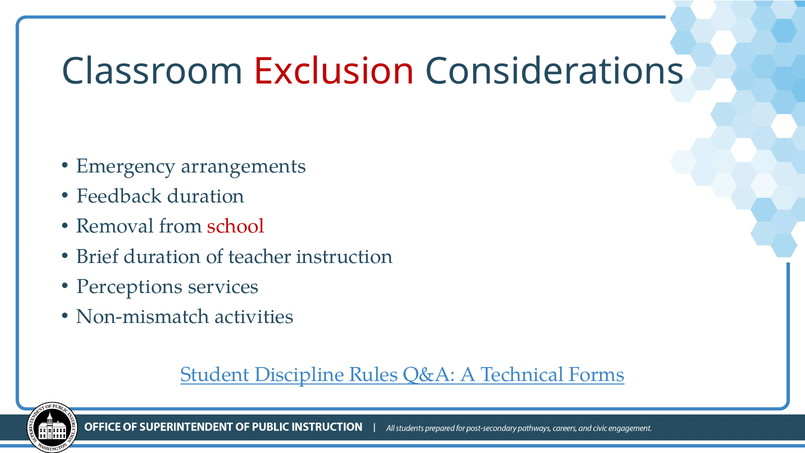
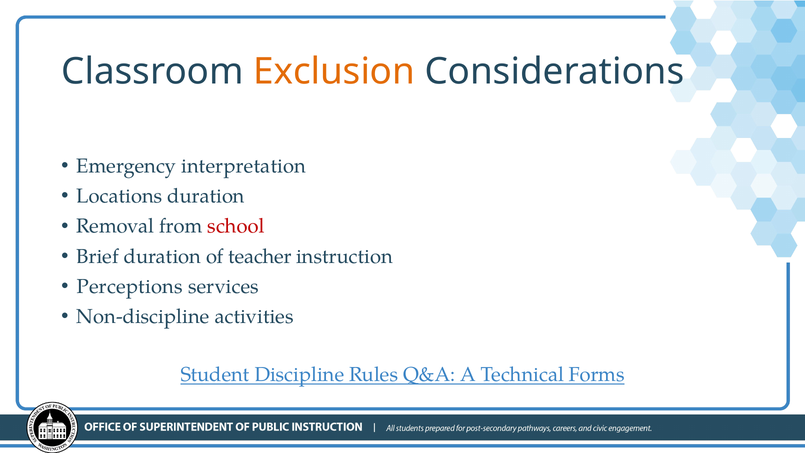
Exclusion colour: red -> orange (334, 71)
arrangements: arrangements -> interpretation (244, 166)
Feedback: Feedback -> Locations (119, 196)
Non-mismatch: Non-mismatch -> Non-discipline (143, 317)
